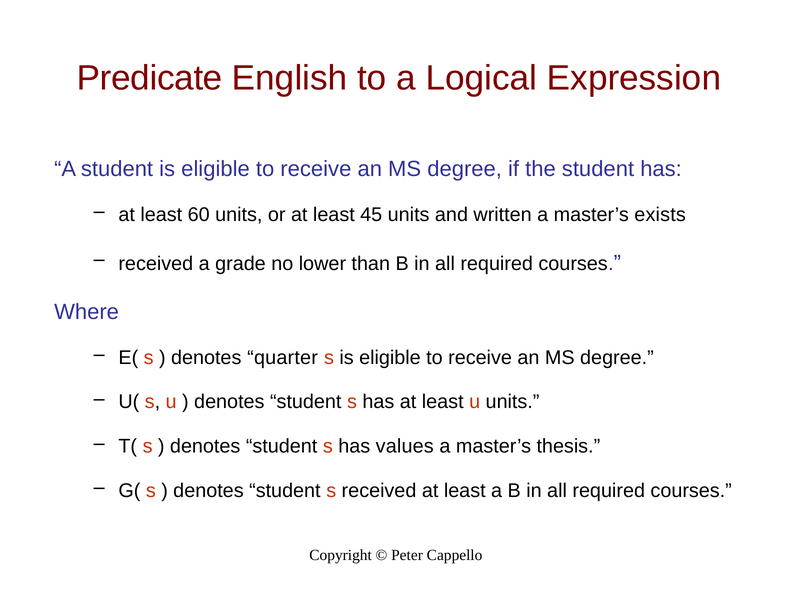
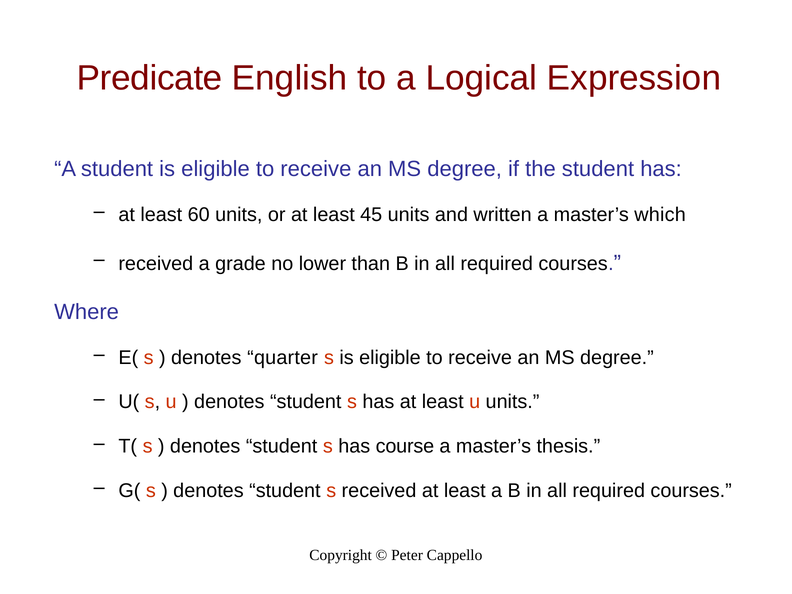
exists: exists -> which (660, 215)
values: values -> course (405, 446)
